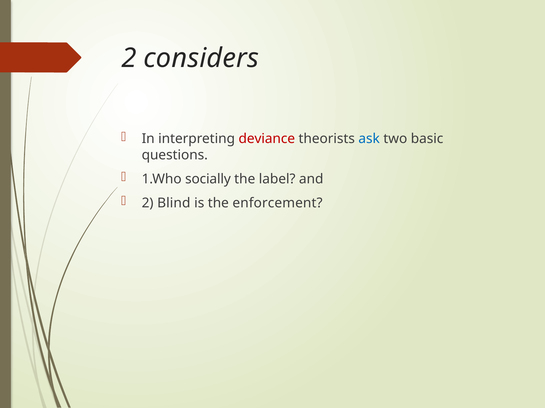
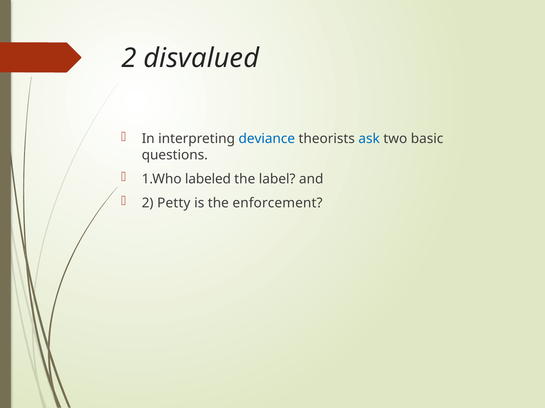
considers: considers -> disvalued (201, 58)
deviance colour: red -> blue (267, 139)
socially: socially -> labeled (208, 179)
Blind: Blind -> Petty (174, 203)
